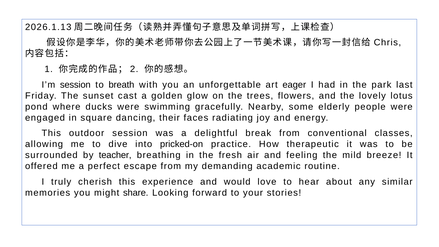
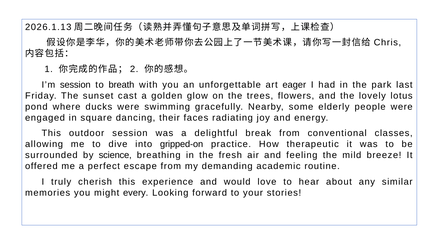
pricked-on: pricked-on -> gripped-on (182, 144)
teacher: teacher -> science (115, 155)
share: share -> every (136, 193)
